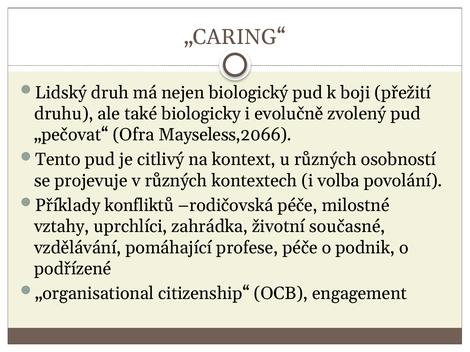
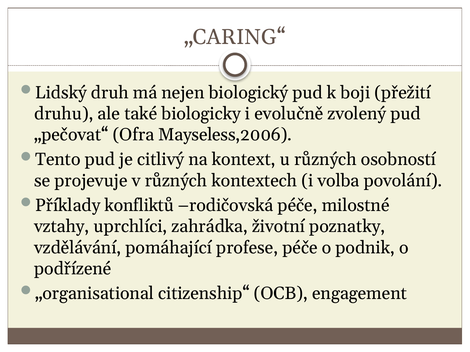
Mayseless,2066: Mayseless,2066 -> Mayseless,2006 (225, 135)
současné: současné -> poznatky (347, 227)
